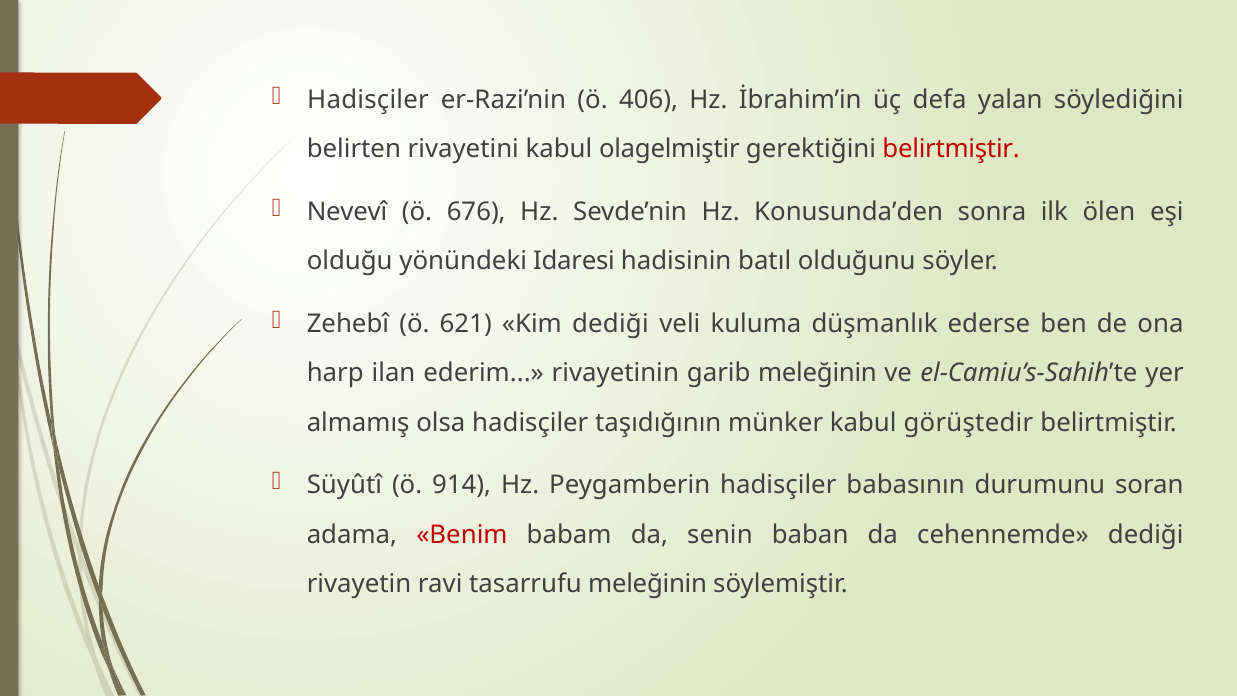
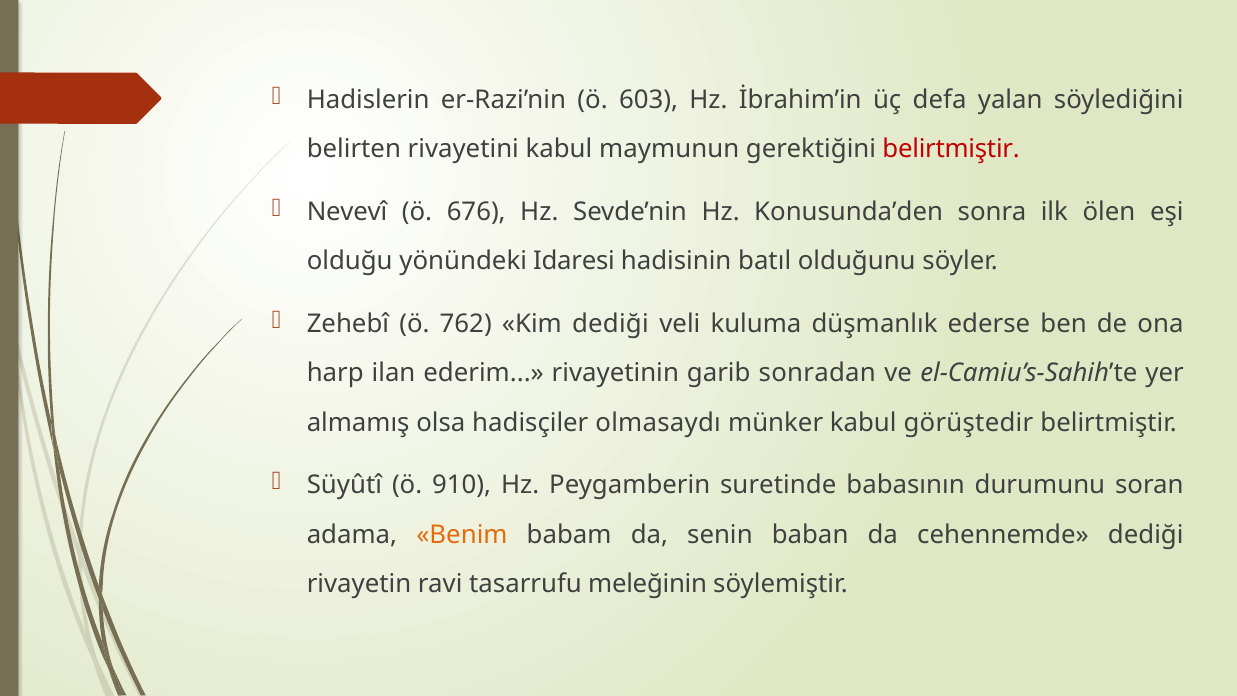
Hadisçiler: Hadisçiler -> Hadislerin (368, 100)
406: 406 -> 603 (649, 100)
olagelmiştir: olagelmiştir -> maymunun (669, 149)
621: 621 -> 762 (466, 324)
garib meleğinin: meleğinin -> sonradan (817, 373)
taşıdığının: taşıdığının -> olmasaydı (658, 423)
914: 914 -> 910 (462, 485)
Peygamberin hadisçiler: hadisçiler -> suretinde (778, 485)
Benim colour: red -> orange (462, 535)
